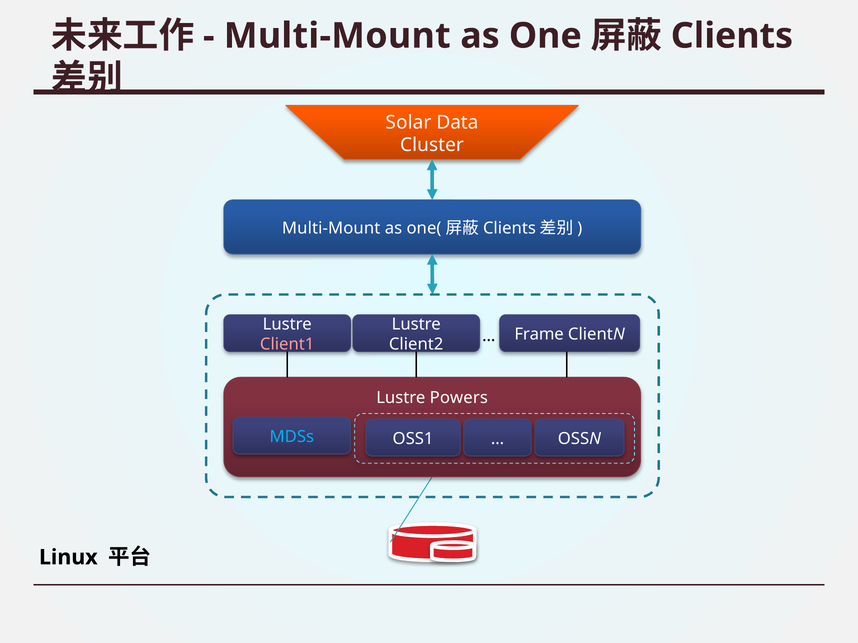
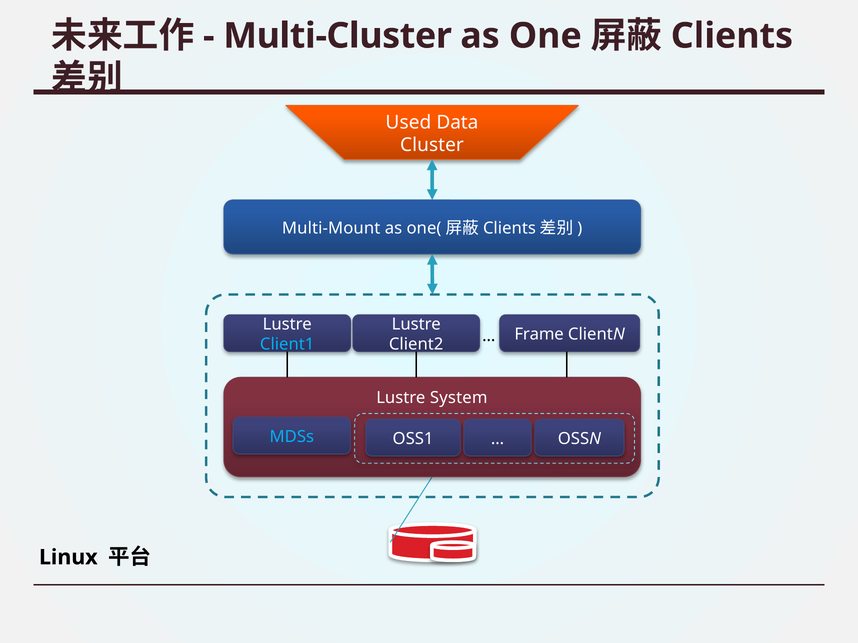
Multi-Mount: Multi-Mount -> Multi-Cluster (338, 36)
Solar: Solar -> Used (408, 122)
Client1 colour: pink -> light blue (287, 345)
Powers: Powers -> System (459, 398)
